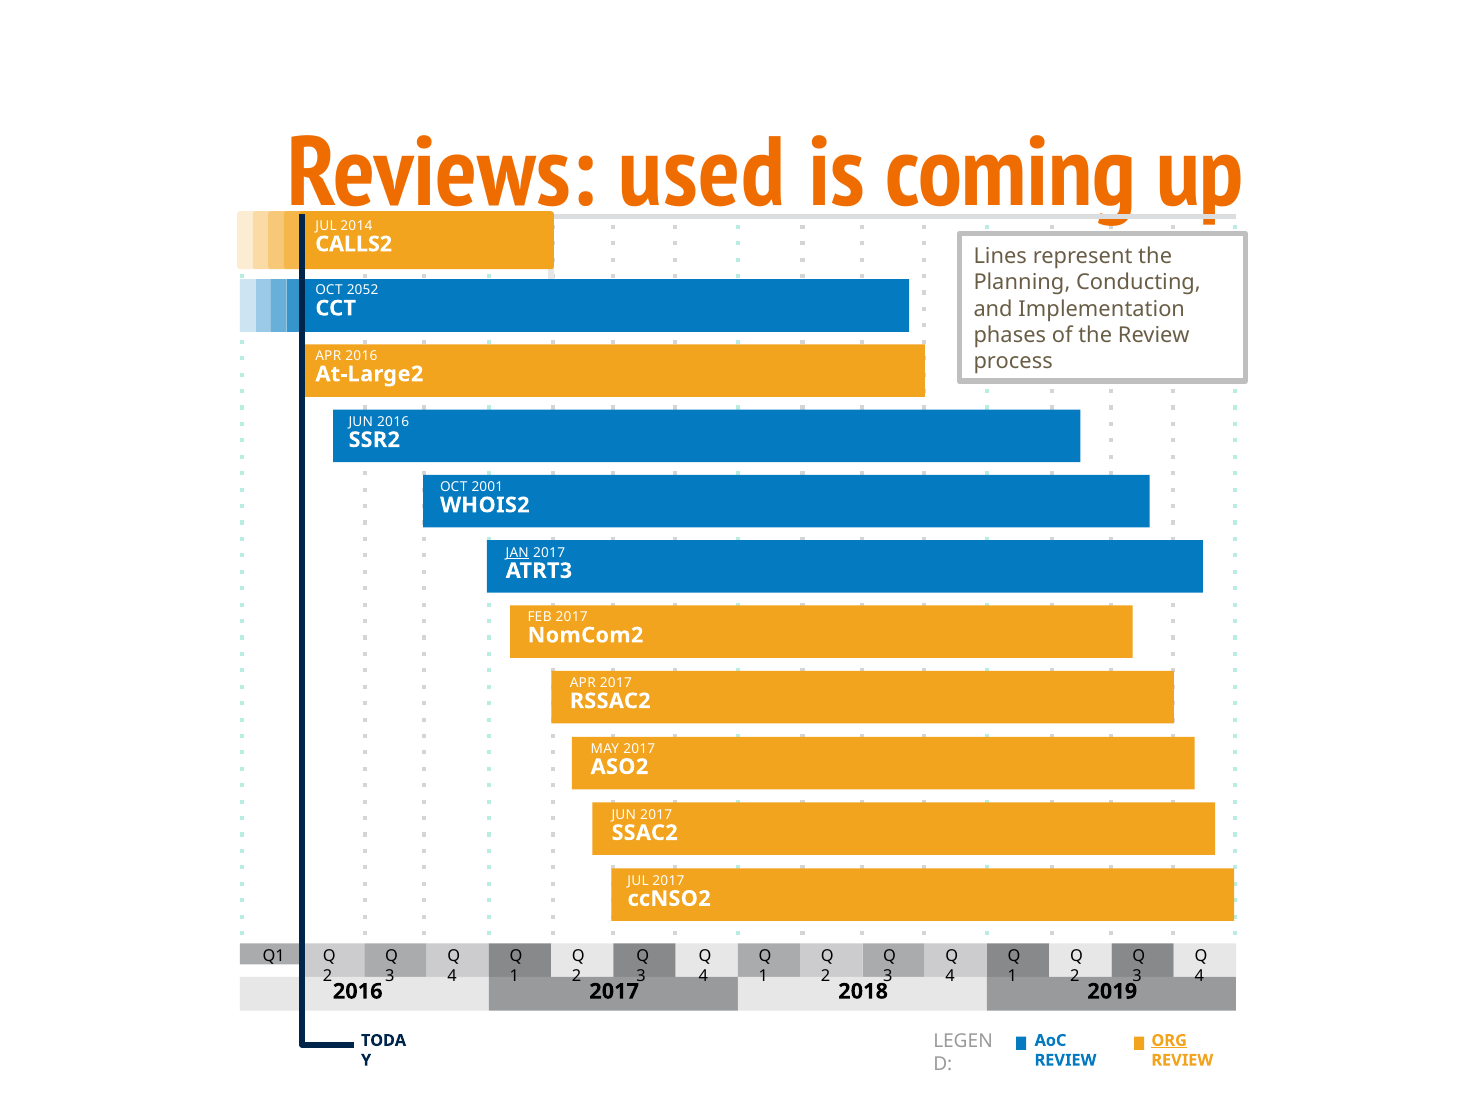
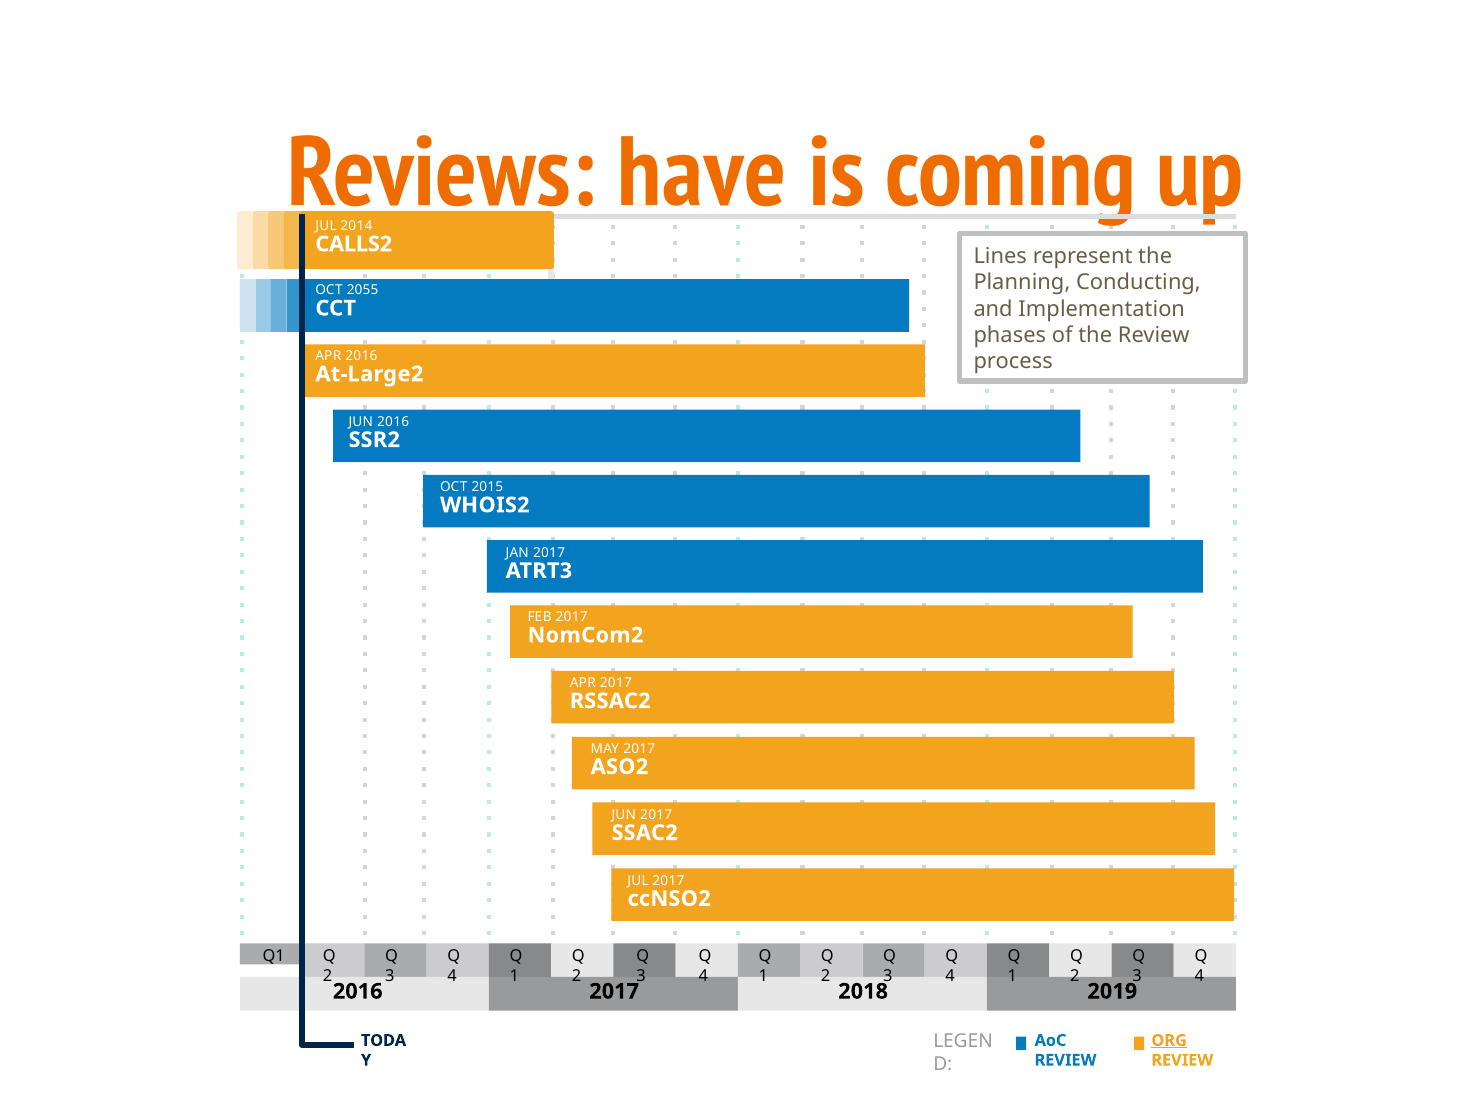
used: used -> have (702, 173)
2052: 2052 -> 2055 (363, 290)
2001: 2001 -> 2015 (487, 487)
JAN underline: present -> none (517, 553)
